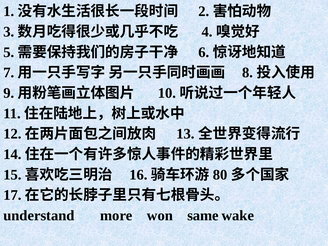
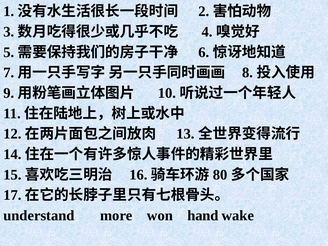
same: same -> hand (203, 216)
